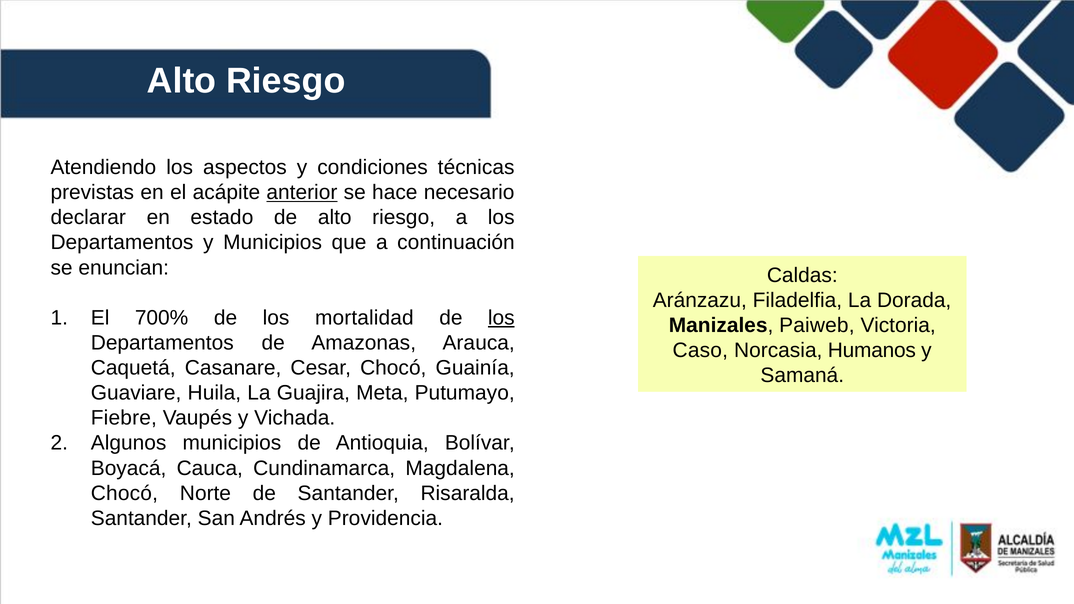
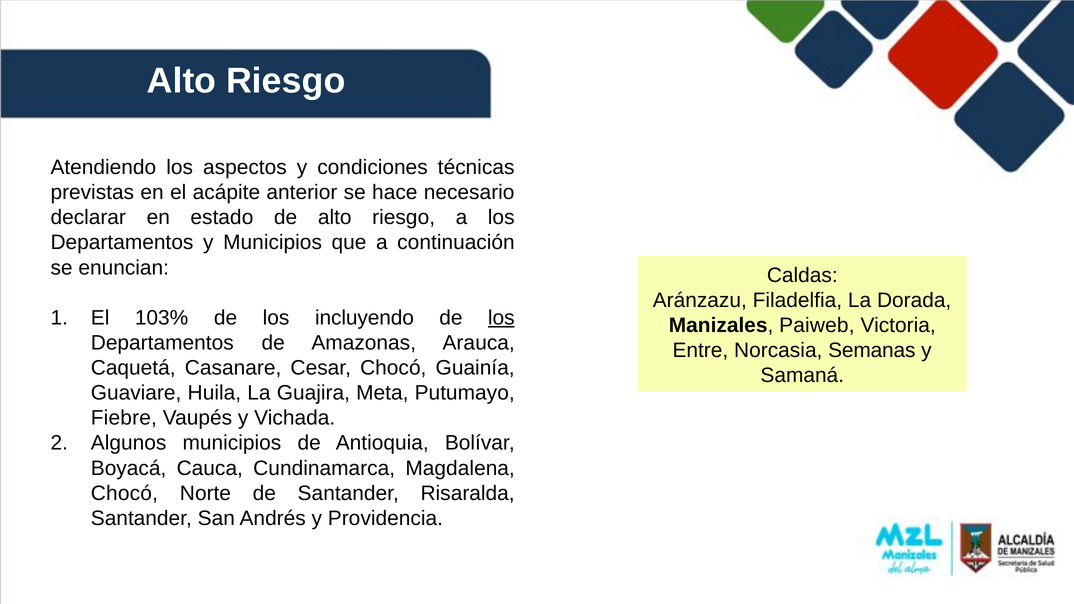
anterior underline: present -> none (302, 192)
700%: 700% -> 103% (162, 318)
mortalidad: mortalidad -> incluyendo (364, 318)
Caso: Caso -> Entre (700, 351)
Humanos: Humanos -> Semanas (872, 351)
